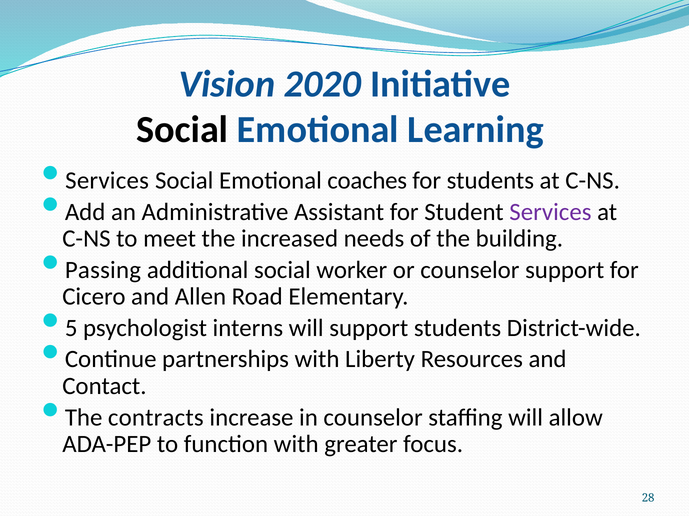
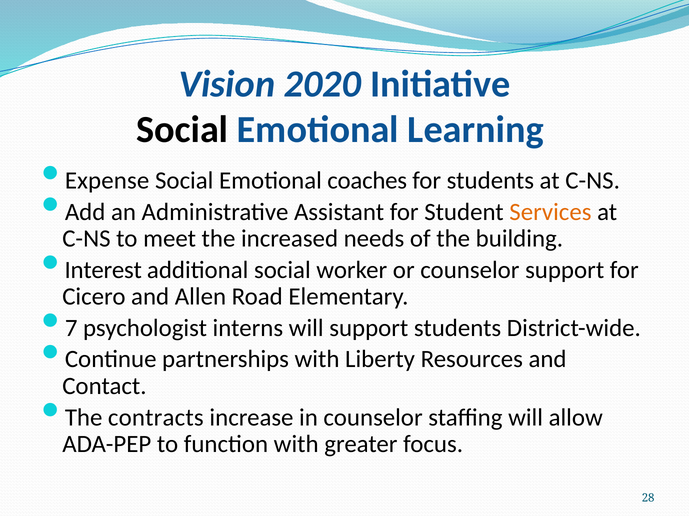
Services: Services -> Expense (107, 181)
Services colour: purple -> orange (550, 212)
Passing: Passing -> Interest (103, 270)
5: 5 -> 7 (71, 328)
